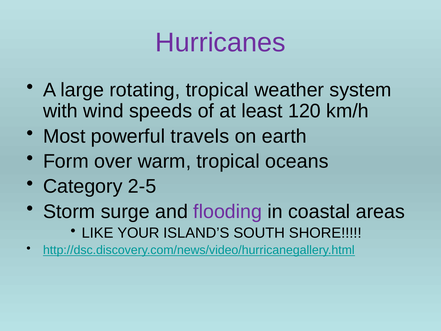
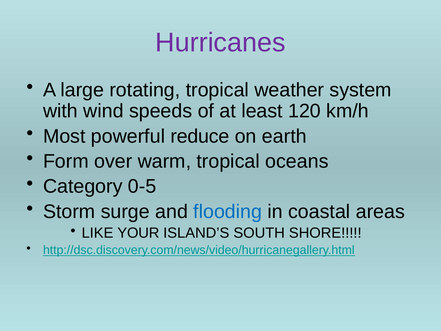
travels: travels -> reduce (200, 136)
2-5: 2-5 -> 0-5 (142, 186)
flooding colour: purple -> blue (228, 211)
